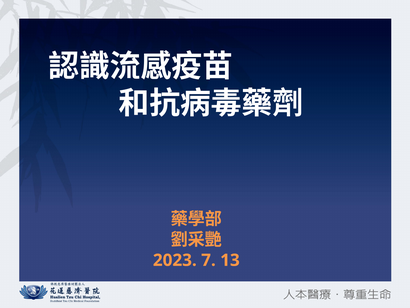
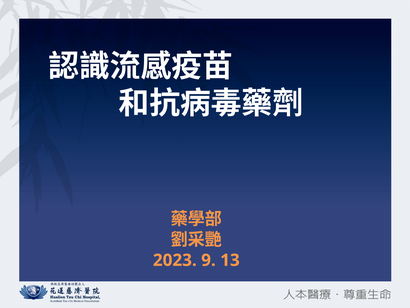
7: 7 -> 9 (208, 260)
